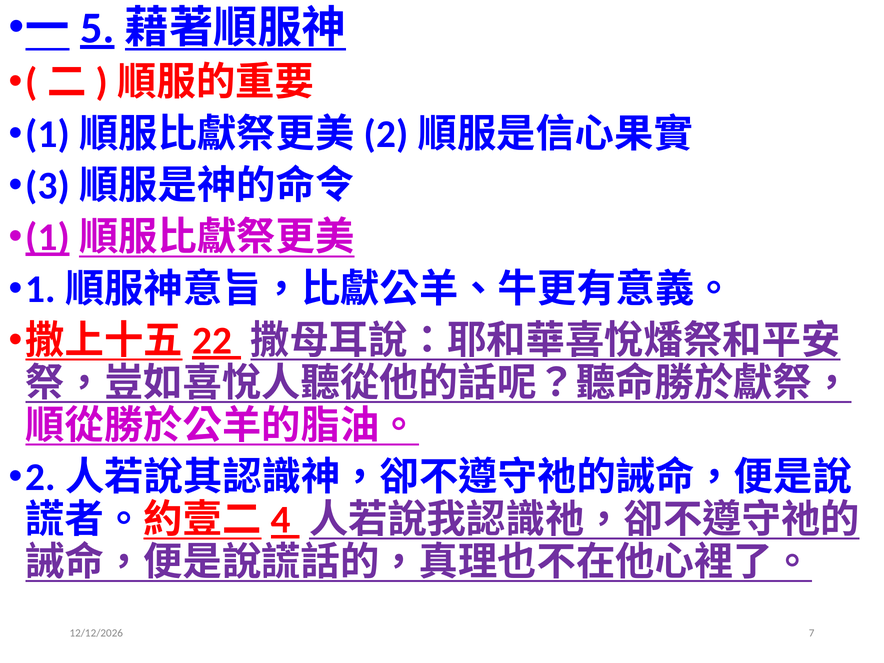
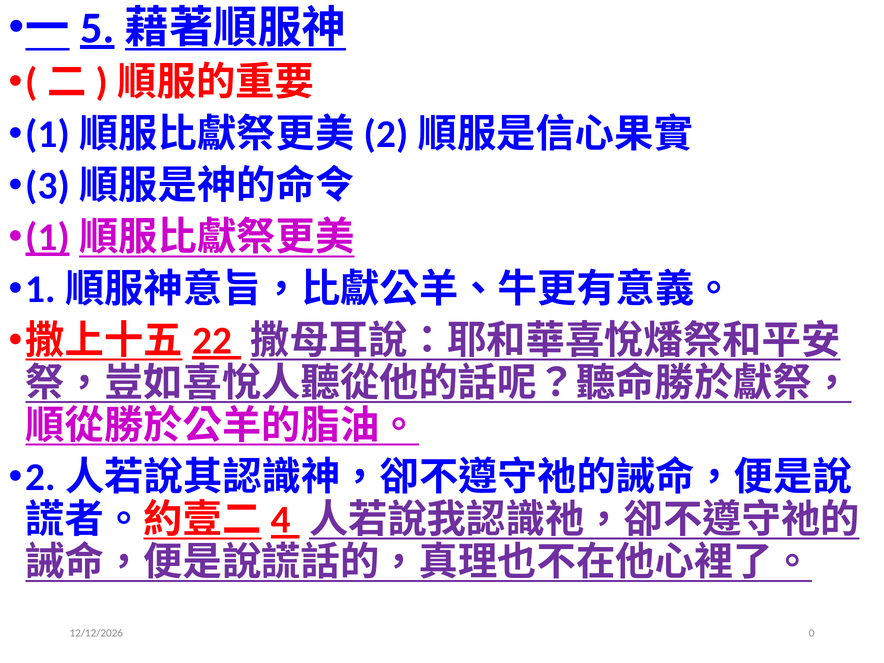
7: 7 -> 0 (812, 633)
